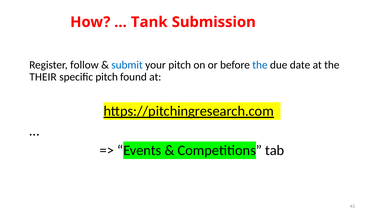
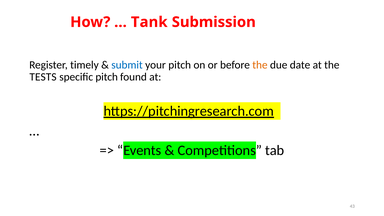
follow: follow -> timely (84, 65)
the colour: blue -> orange (260, 65)
THEIR: THEIR -> TESTS (43, 77)
